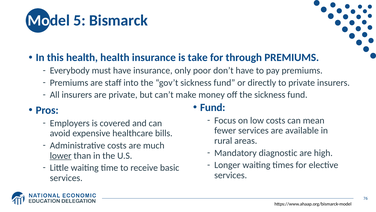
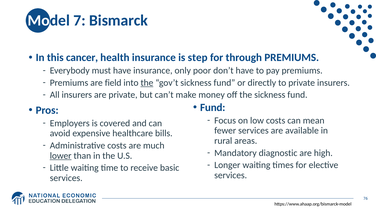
5: 5 -> 7 (80, 20)
this health: health -> cancer (82, 57)
take: take -> step (198, 57)
staff: staff -> field (113, 82)
the underline: none -> present (147, 82)
